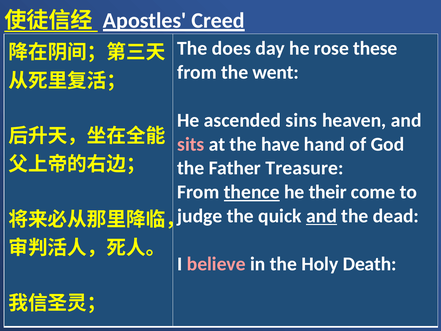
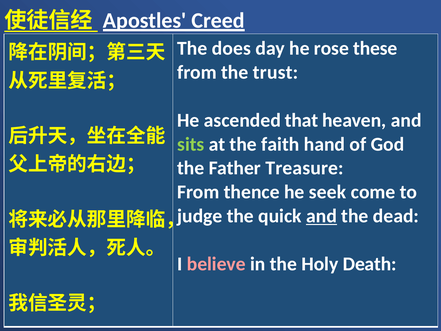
went: went -> trust (276, 72)
sins: sins -> that (302, 120)
sits colour: pink -> light green (191, 144)
have: have -> faith (280, 144)
thence underline: present -> none (252, 192)
their: their -> seek (328, 192)
